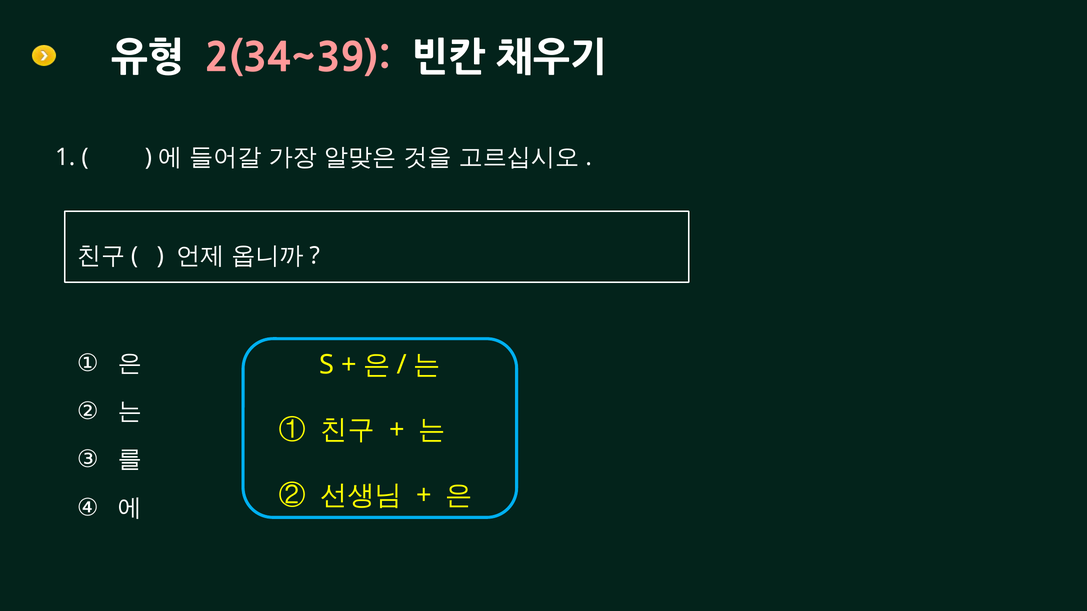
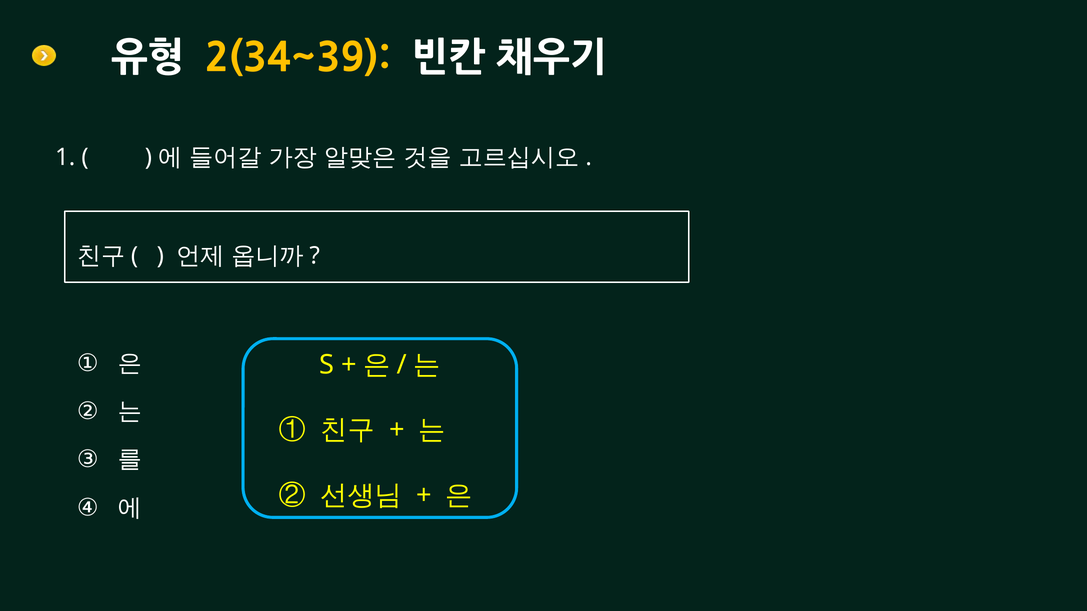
2(34~39 colour: pink -> yellow (298, 58)
